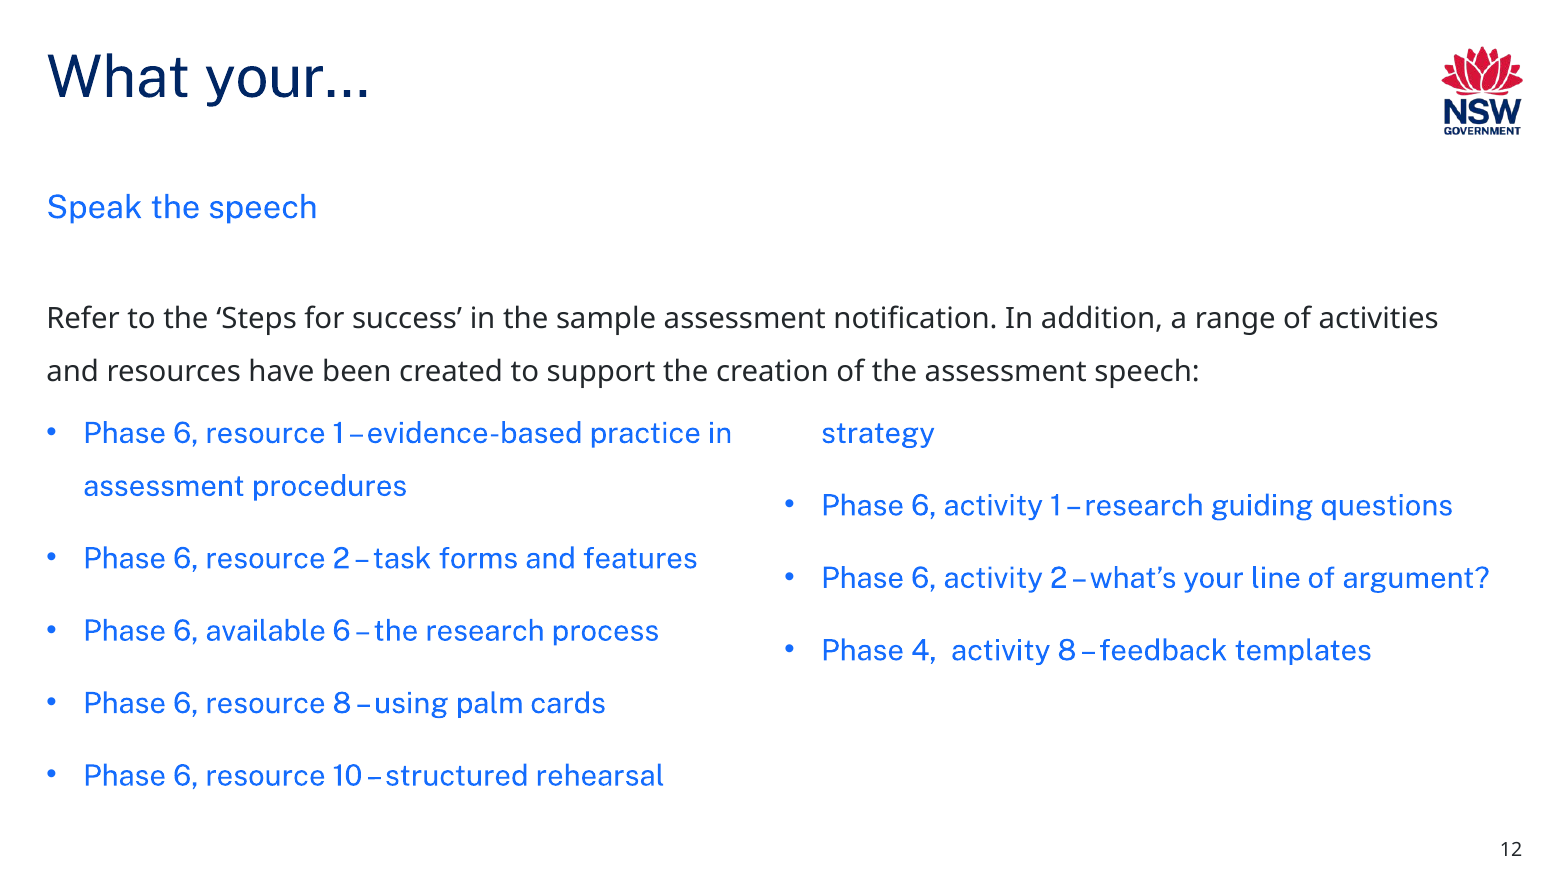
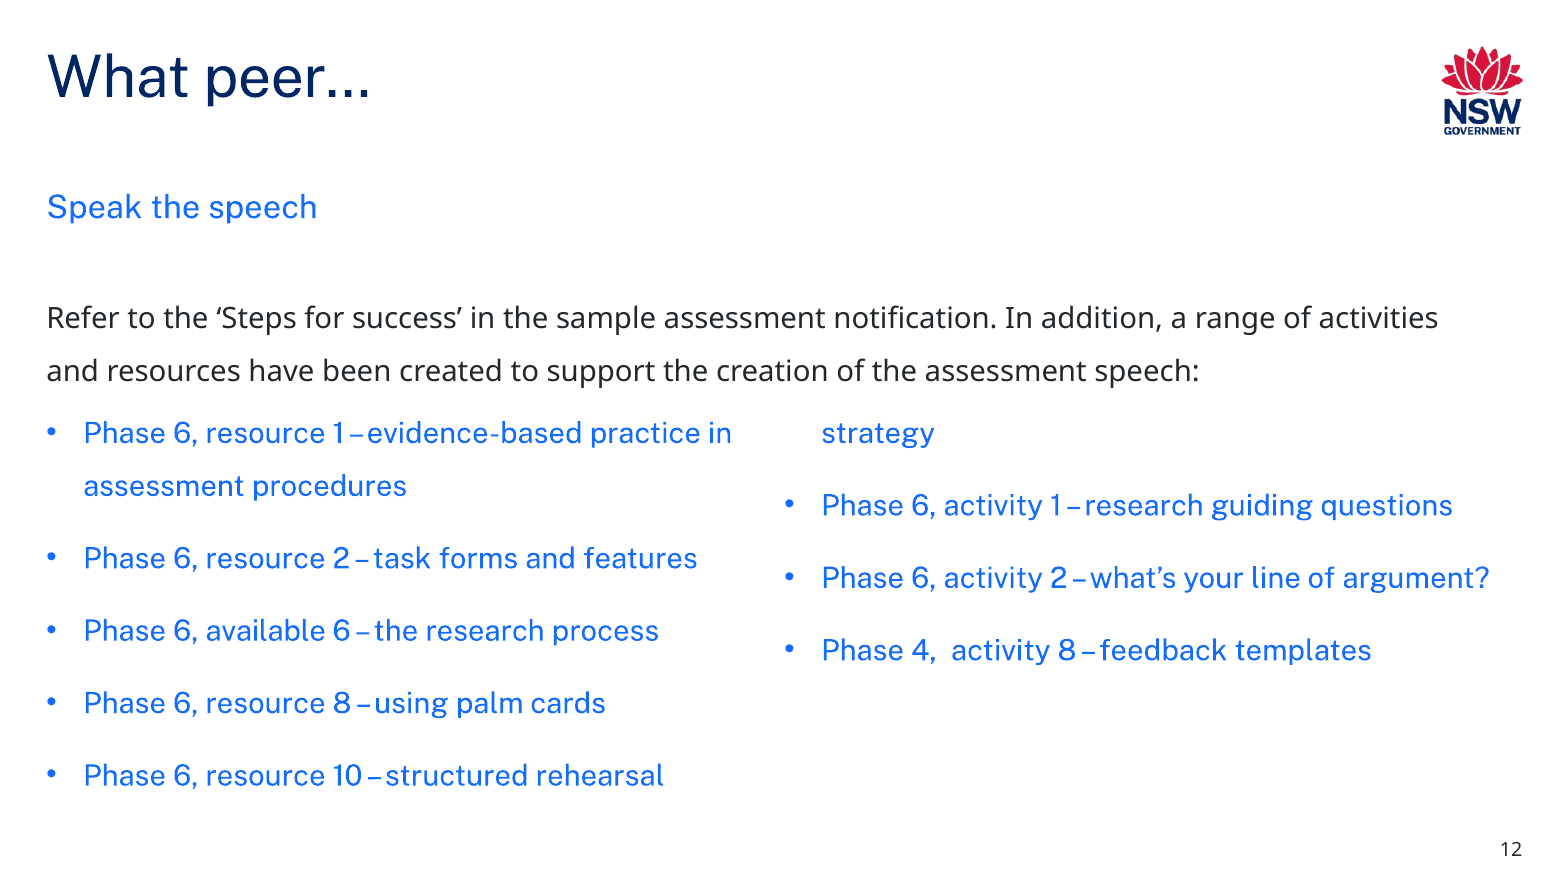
your…: your… -> peer… (287, 78)
